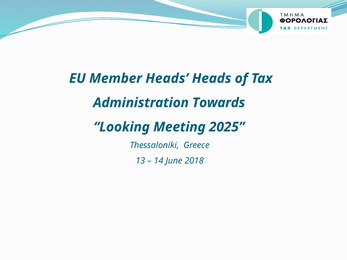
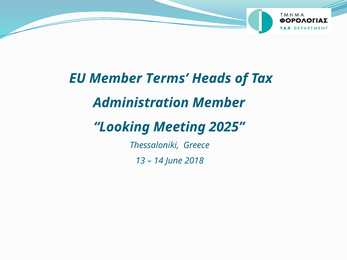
Member Heads: Heads -> Terms (167, 78)
Administration Towards: Towards -> Member (219, 103)
